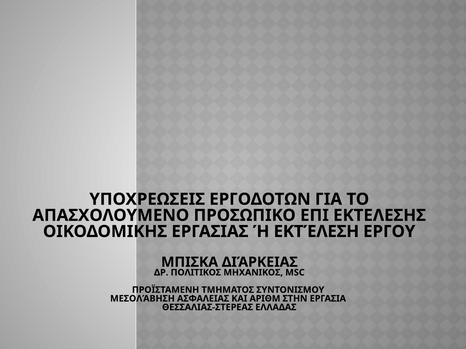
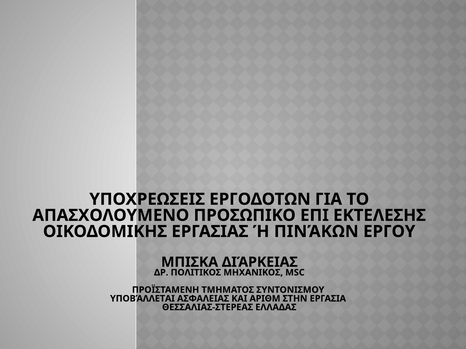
ΕΚΤΈΛΕΣΗ: ΕΚΤΈΛΕΣΗ -> ΠΙΝΆΚΩΝ (316, 232)
ΜΕΣΟΛΆΒΗΣΗ: ΜΕΣΟΛΆΒΗΣΗ -> ΥΠΟΒΆΛΛΕΤΑΙ (142, 299)
